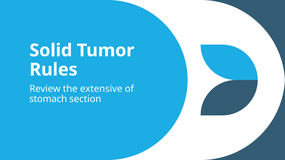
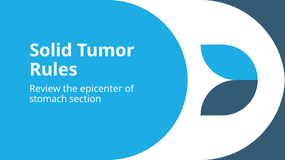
extensive: extensive -> epicenter (101, 89)
